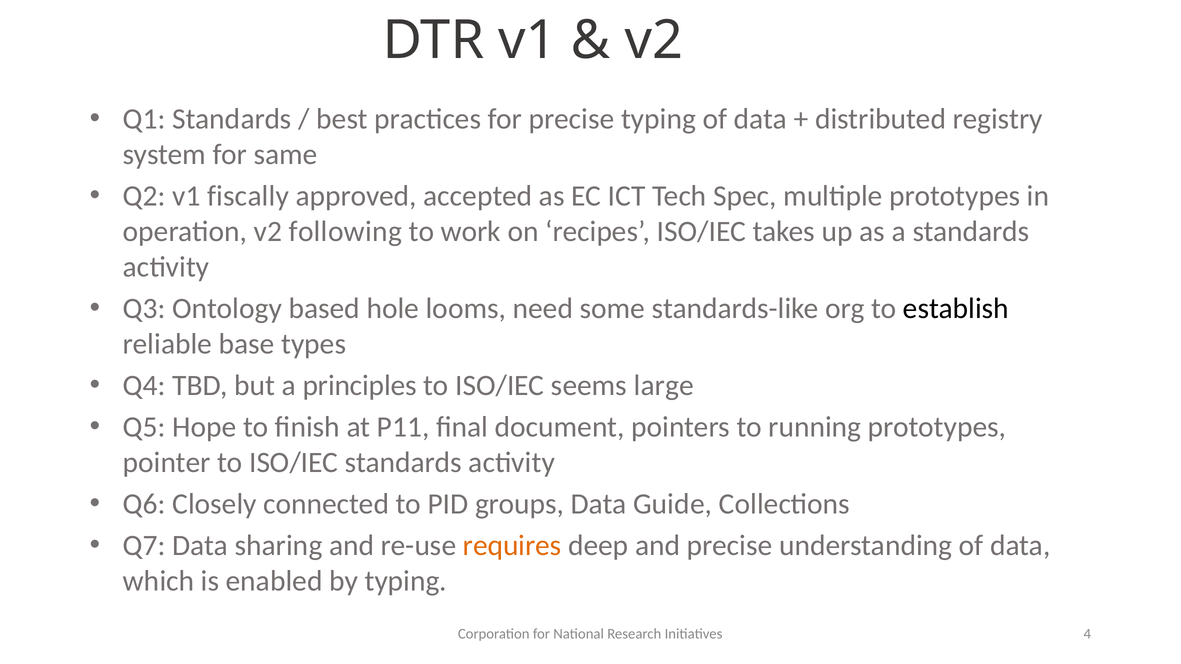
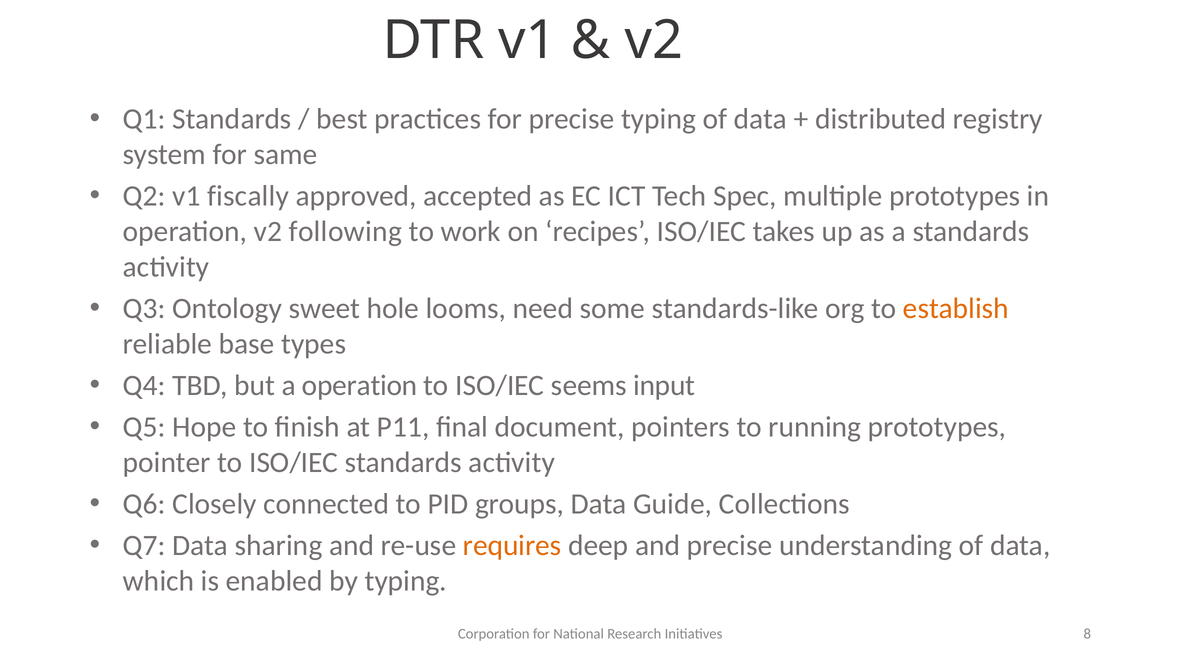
based: based -> sweet (324, 309)
establish colour: black -> orange (956, 309)
a principles: principles -> operation (360, 386)
large: large -> input (664, 386)
4: 4 -> 8 (1087, 634)
